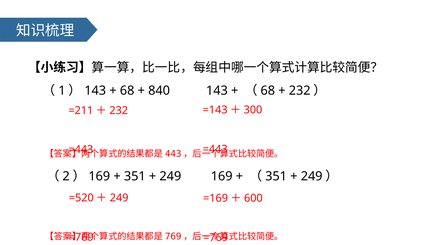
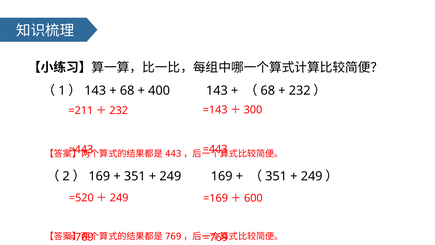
840: 840 -> 400 (159, 90)
